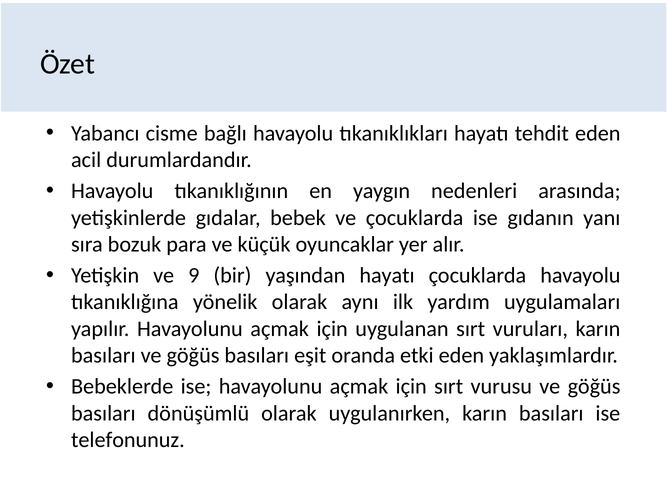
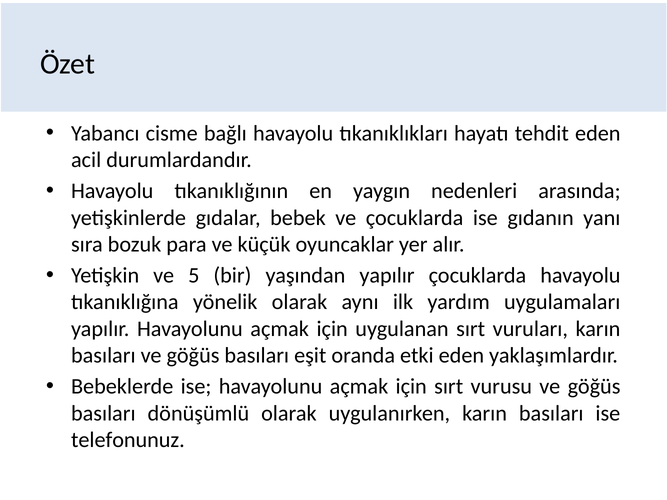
9: 9 -> 5 (194, 276)
yaşından hayatı: hayatı -> yapılır (387, 276)
